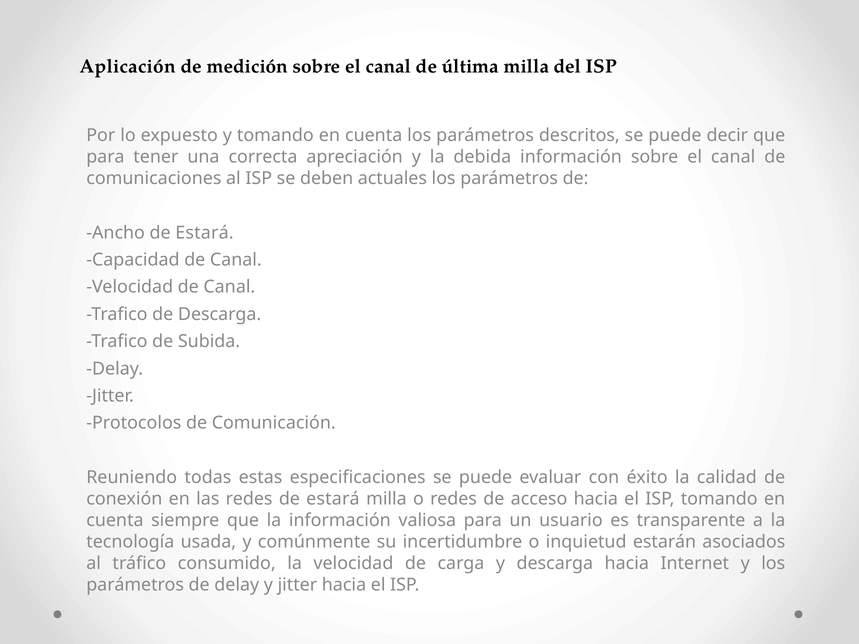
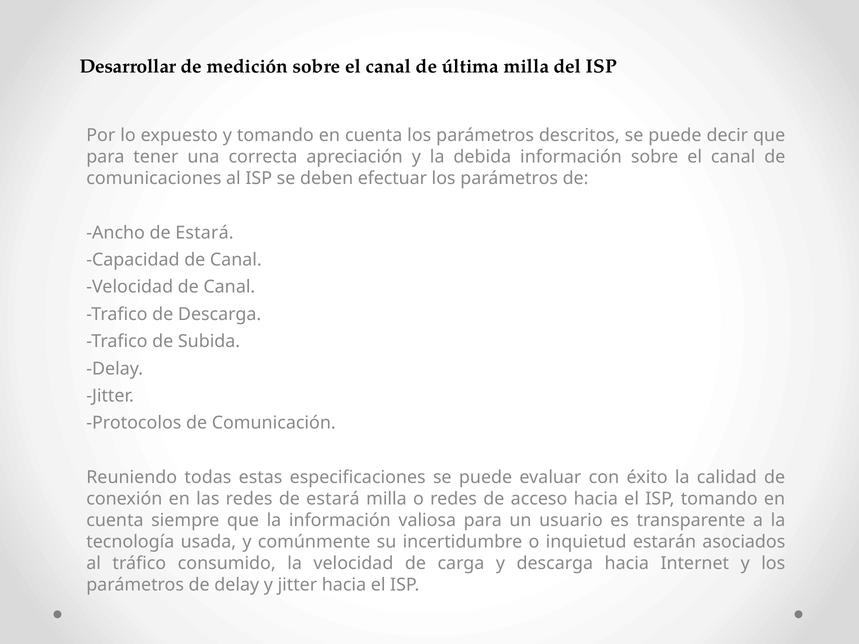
Aplicación: Aplicación -> Desarrollar (128, 66)
actuales: actuales -> efectuar (392, 178)
